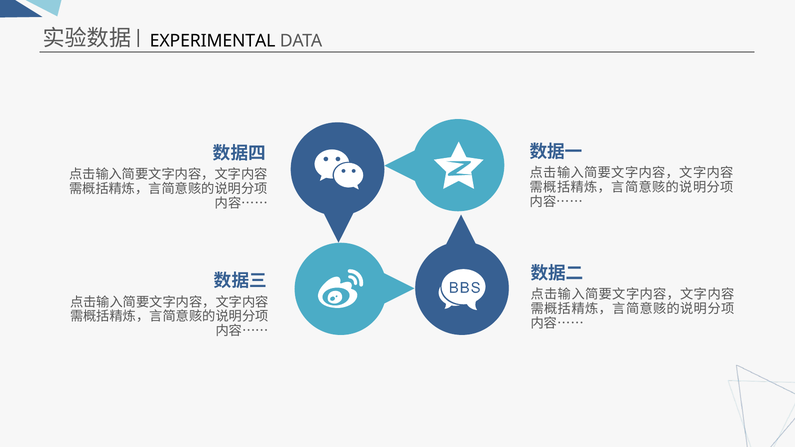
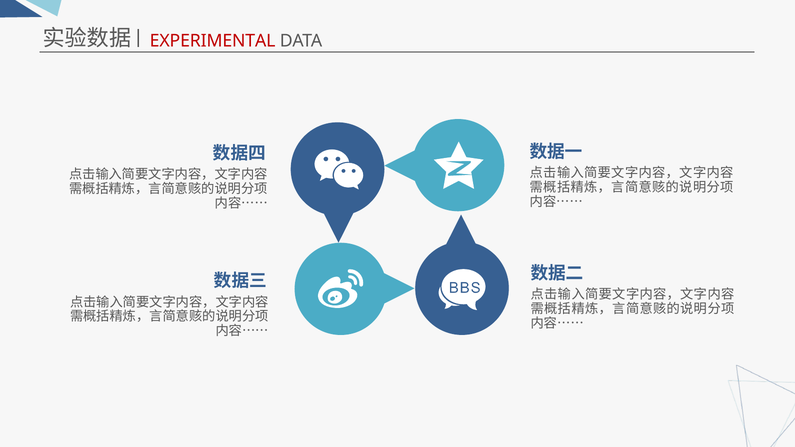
EXPERIMENTAL colour: black -> red (213, 41)
